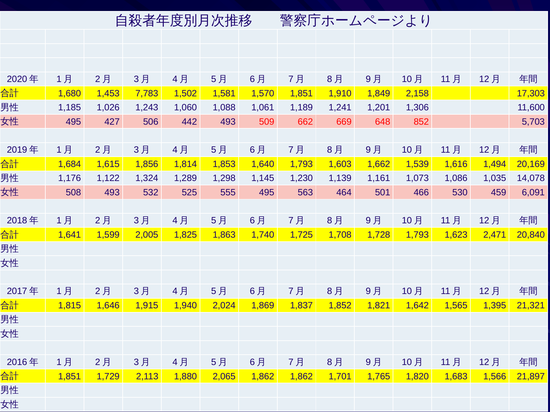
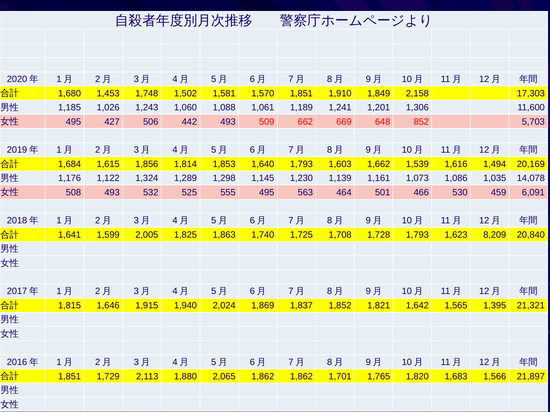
7,783: 7,783 -> 1,748 (147, 94)
2,471: 2,471 -> 8,209 (495, 235)
